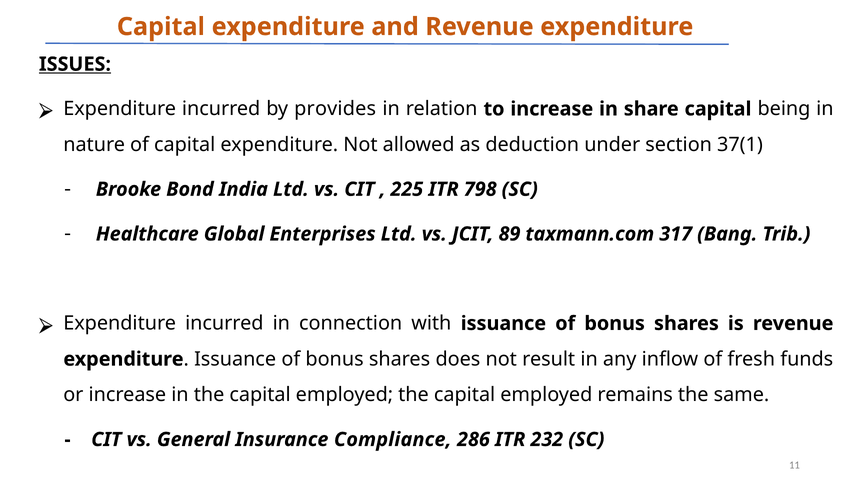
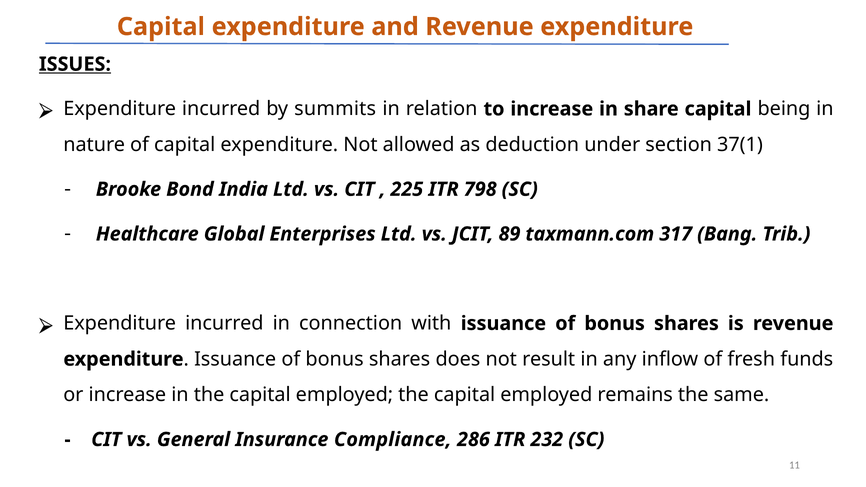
provides: provides -> summits (335, 109)
